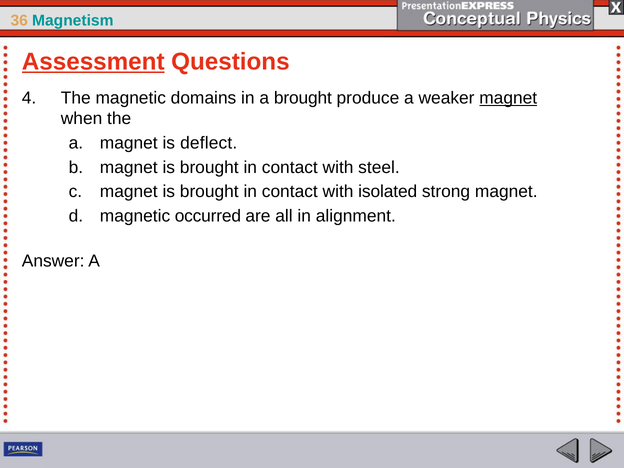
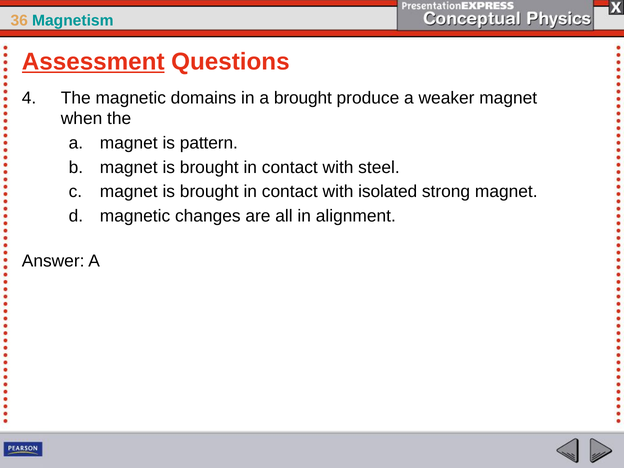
magnet underline: present -> none (508, 98)
deflect: deflect -> pattern (209, 143)
occurred: occurred -> changes (208, 216)
